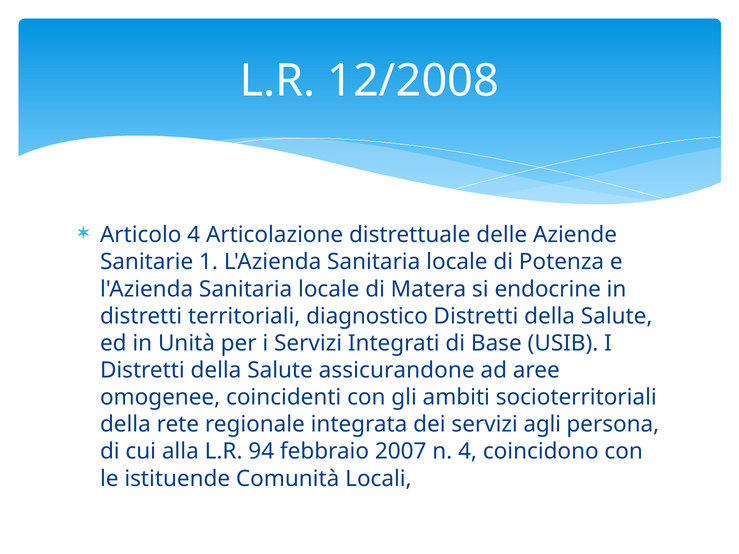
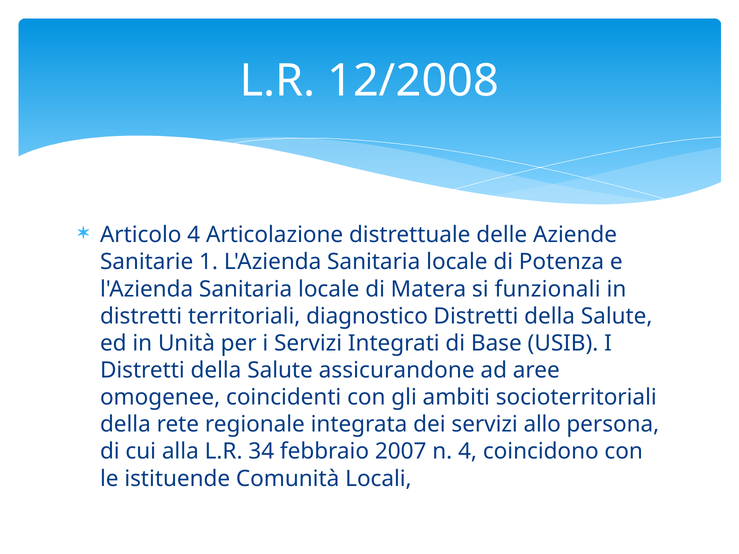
endocrine: endocrine -> funzionali (548, 289)
agli: agli -> allo (542, 425)
94: 94 -> 34 (261, 452)
